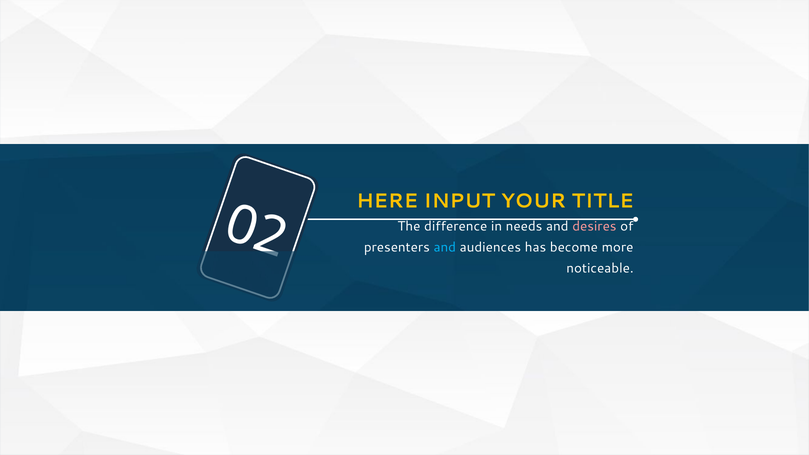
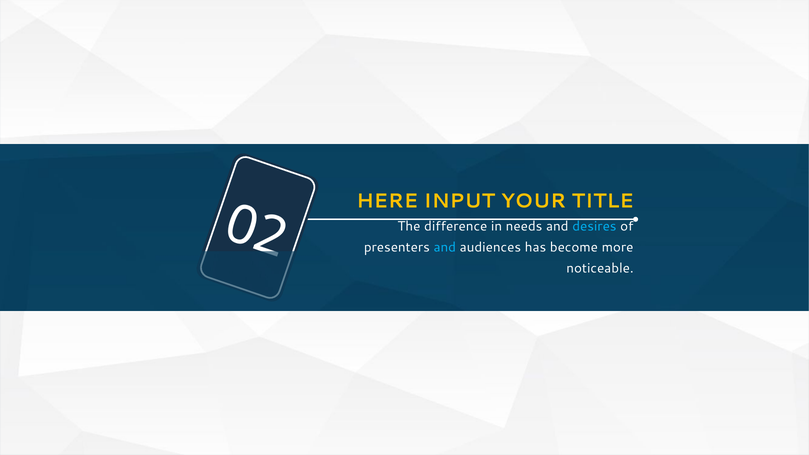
desires colour: pink -> light blue (594, 226)
